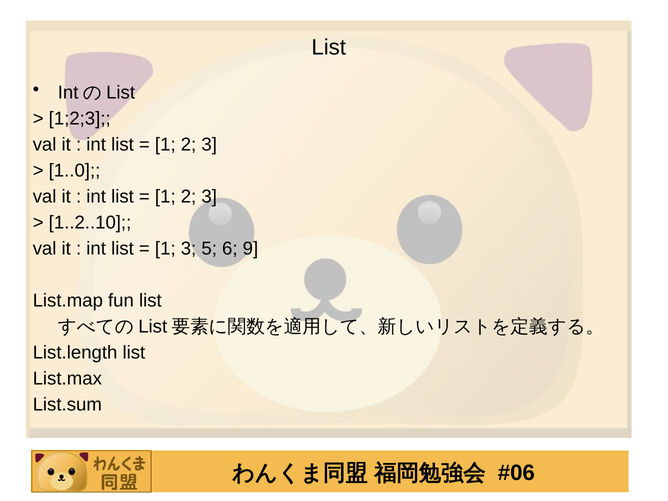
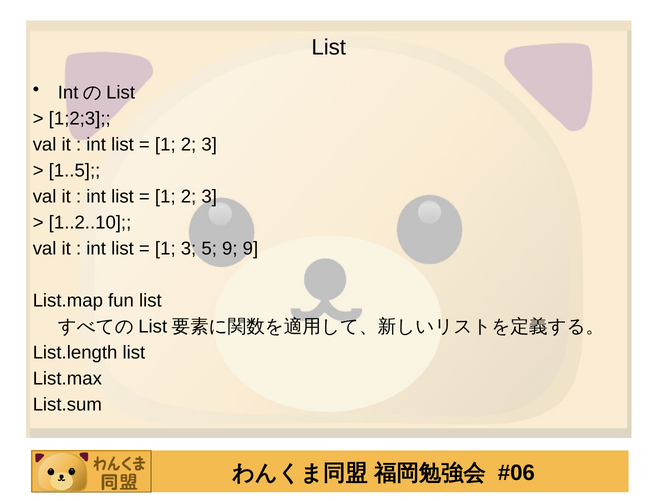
1..0: 1..0 -> 1..5 (75, 171)
5 6: 6 -> 9 (230, 249)
